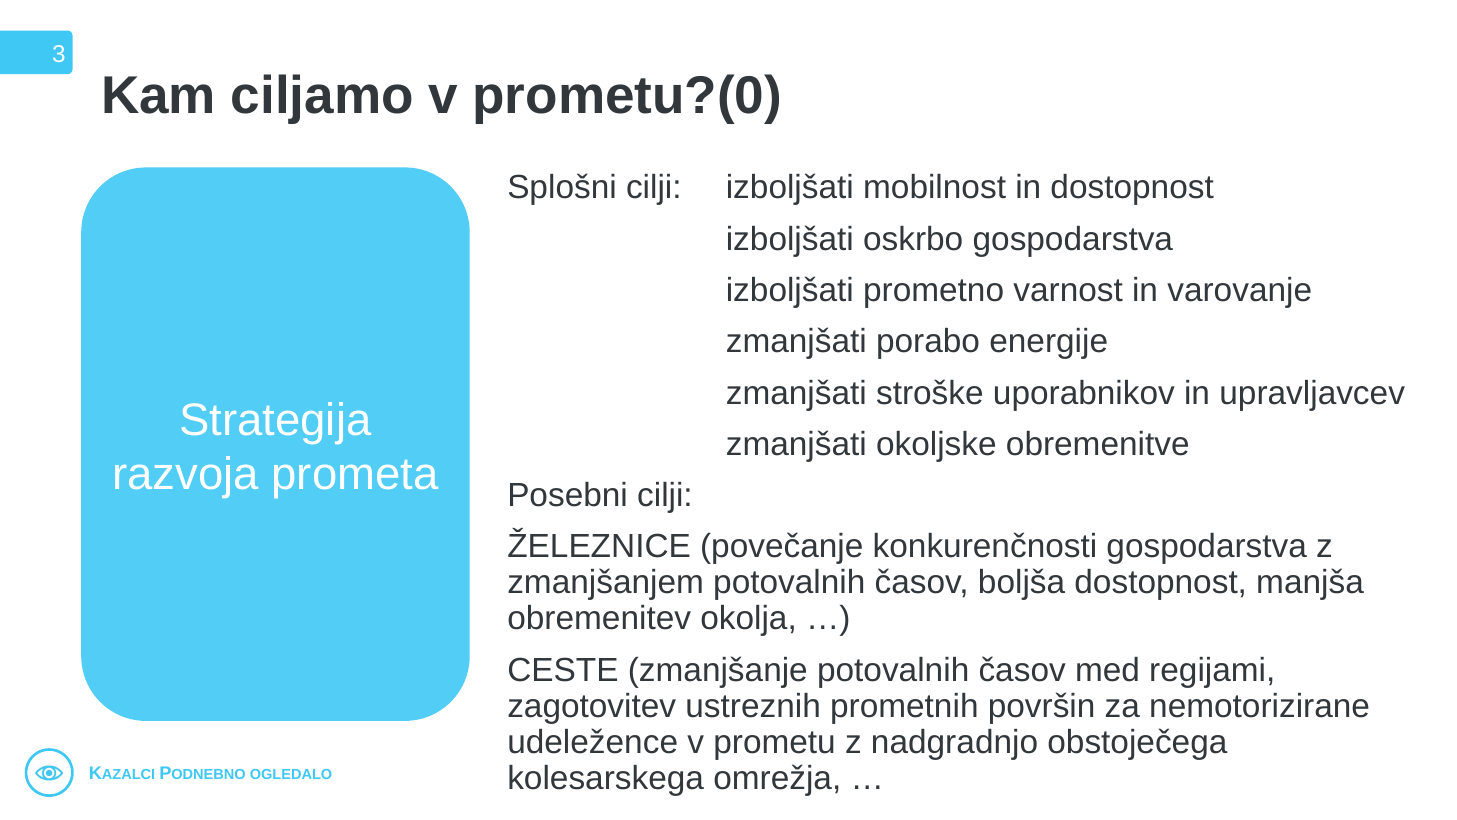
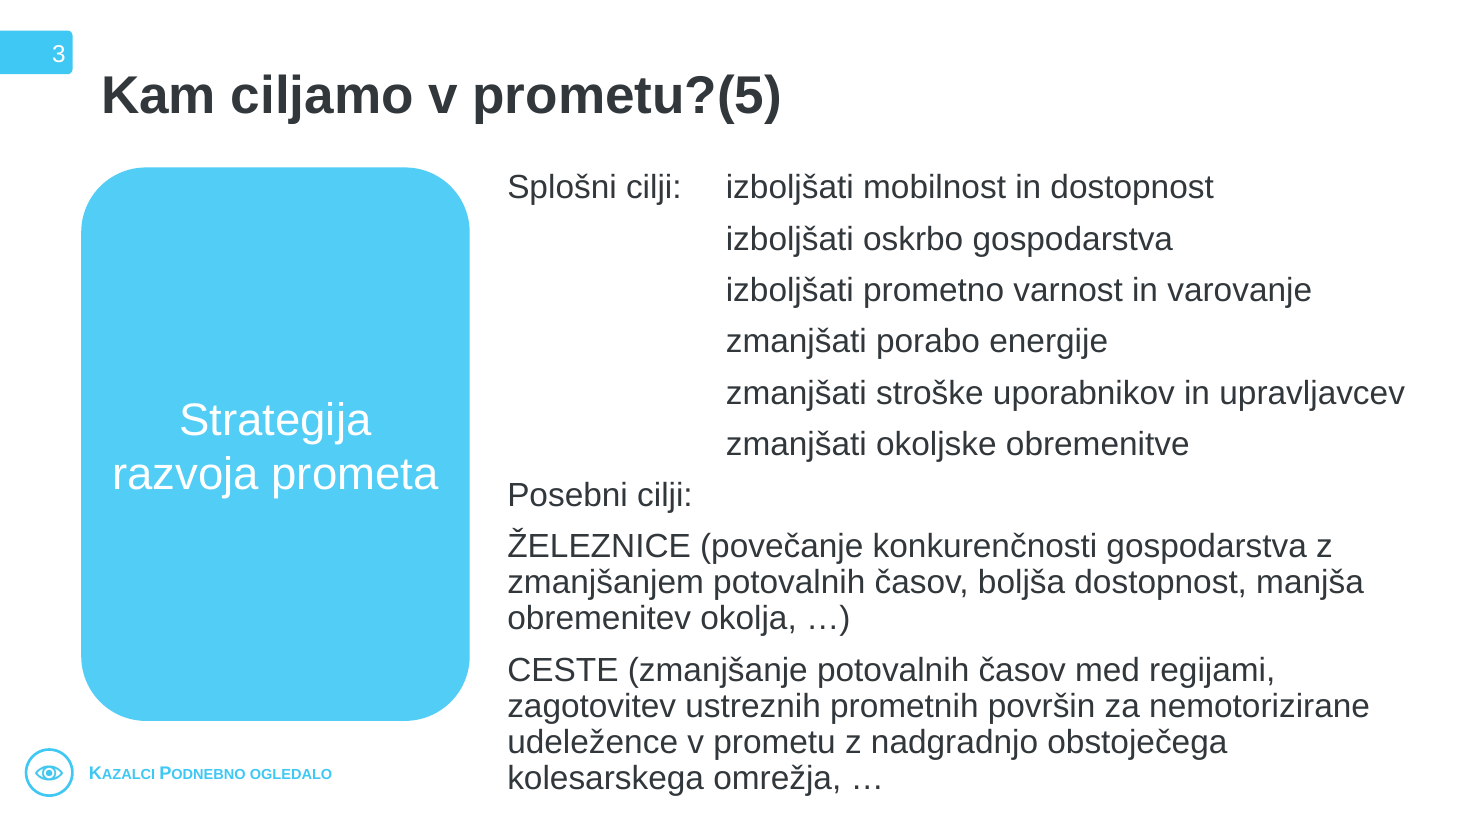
prometu?(0: prometu?(0 -> prometu?(5 (627, 96)
